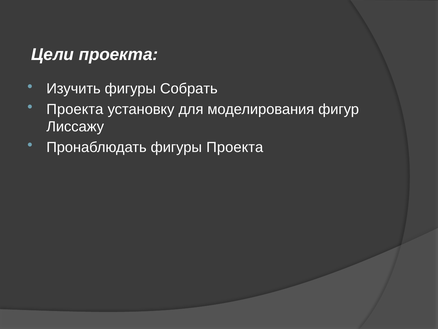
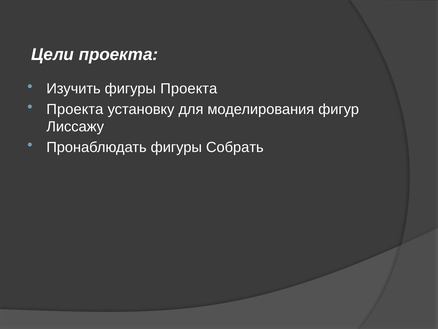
фигуры Собрать: Собрать -> Проекта (189, 89)
фигуры Проекта: Проекта -> Собрать (235, 147)
